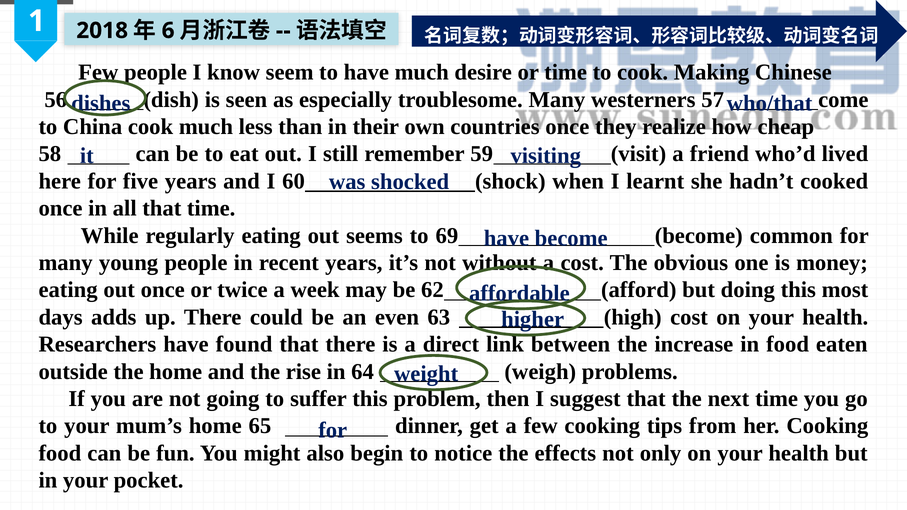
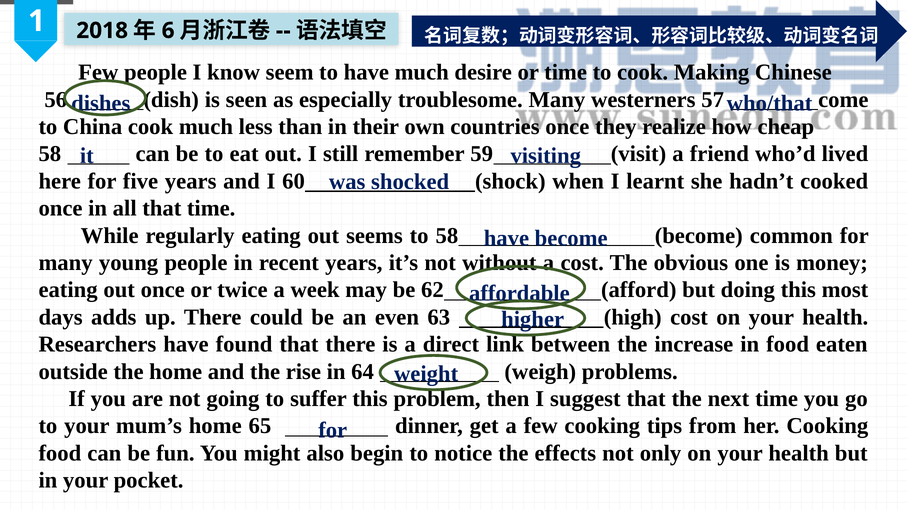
to 69: 69 -> 58 (447, 236)
